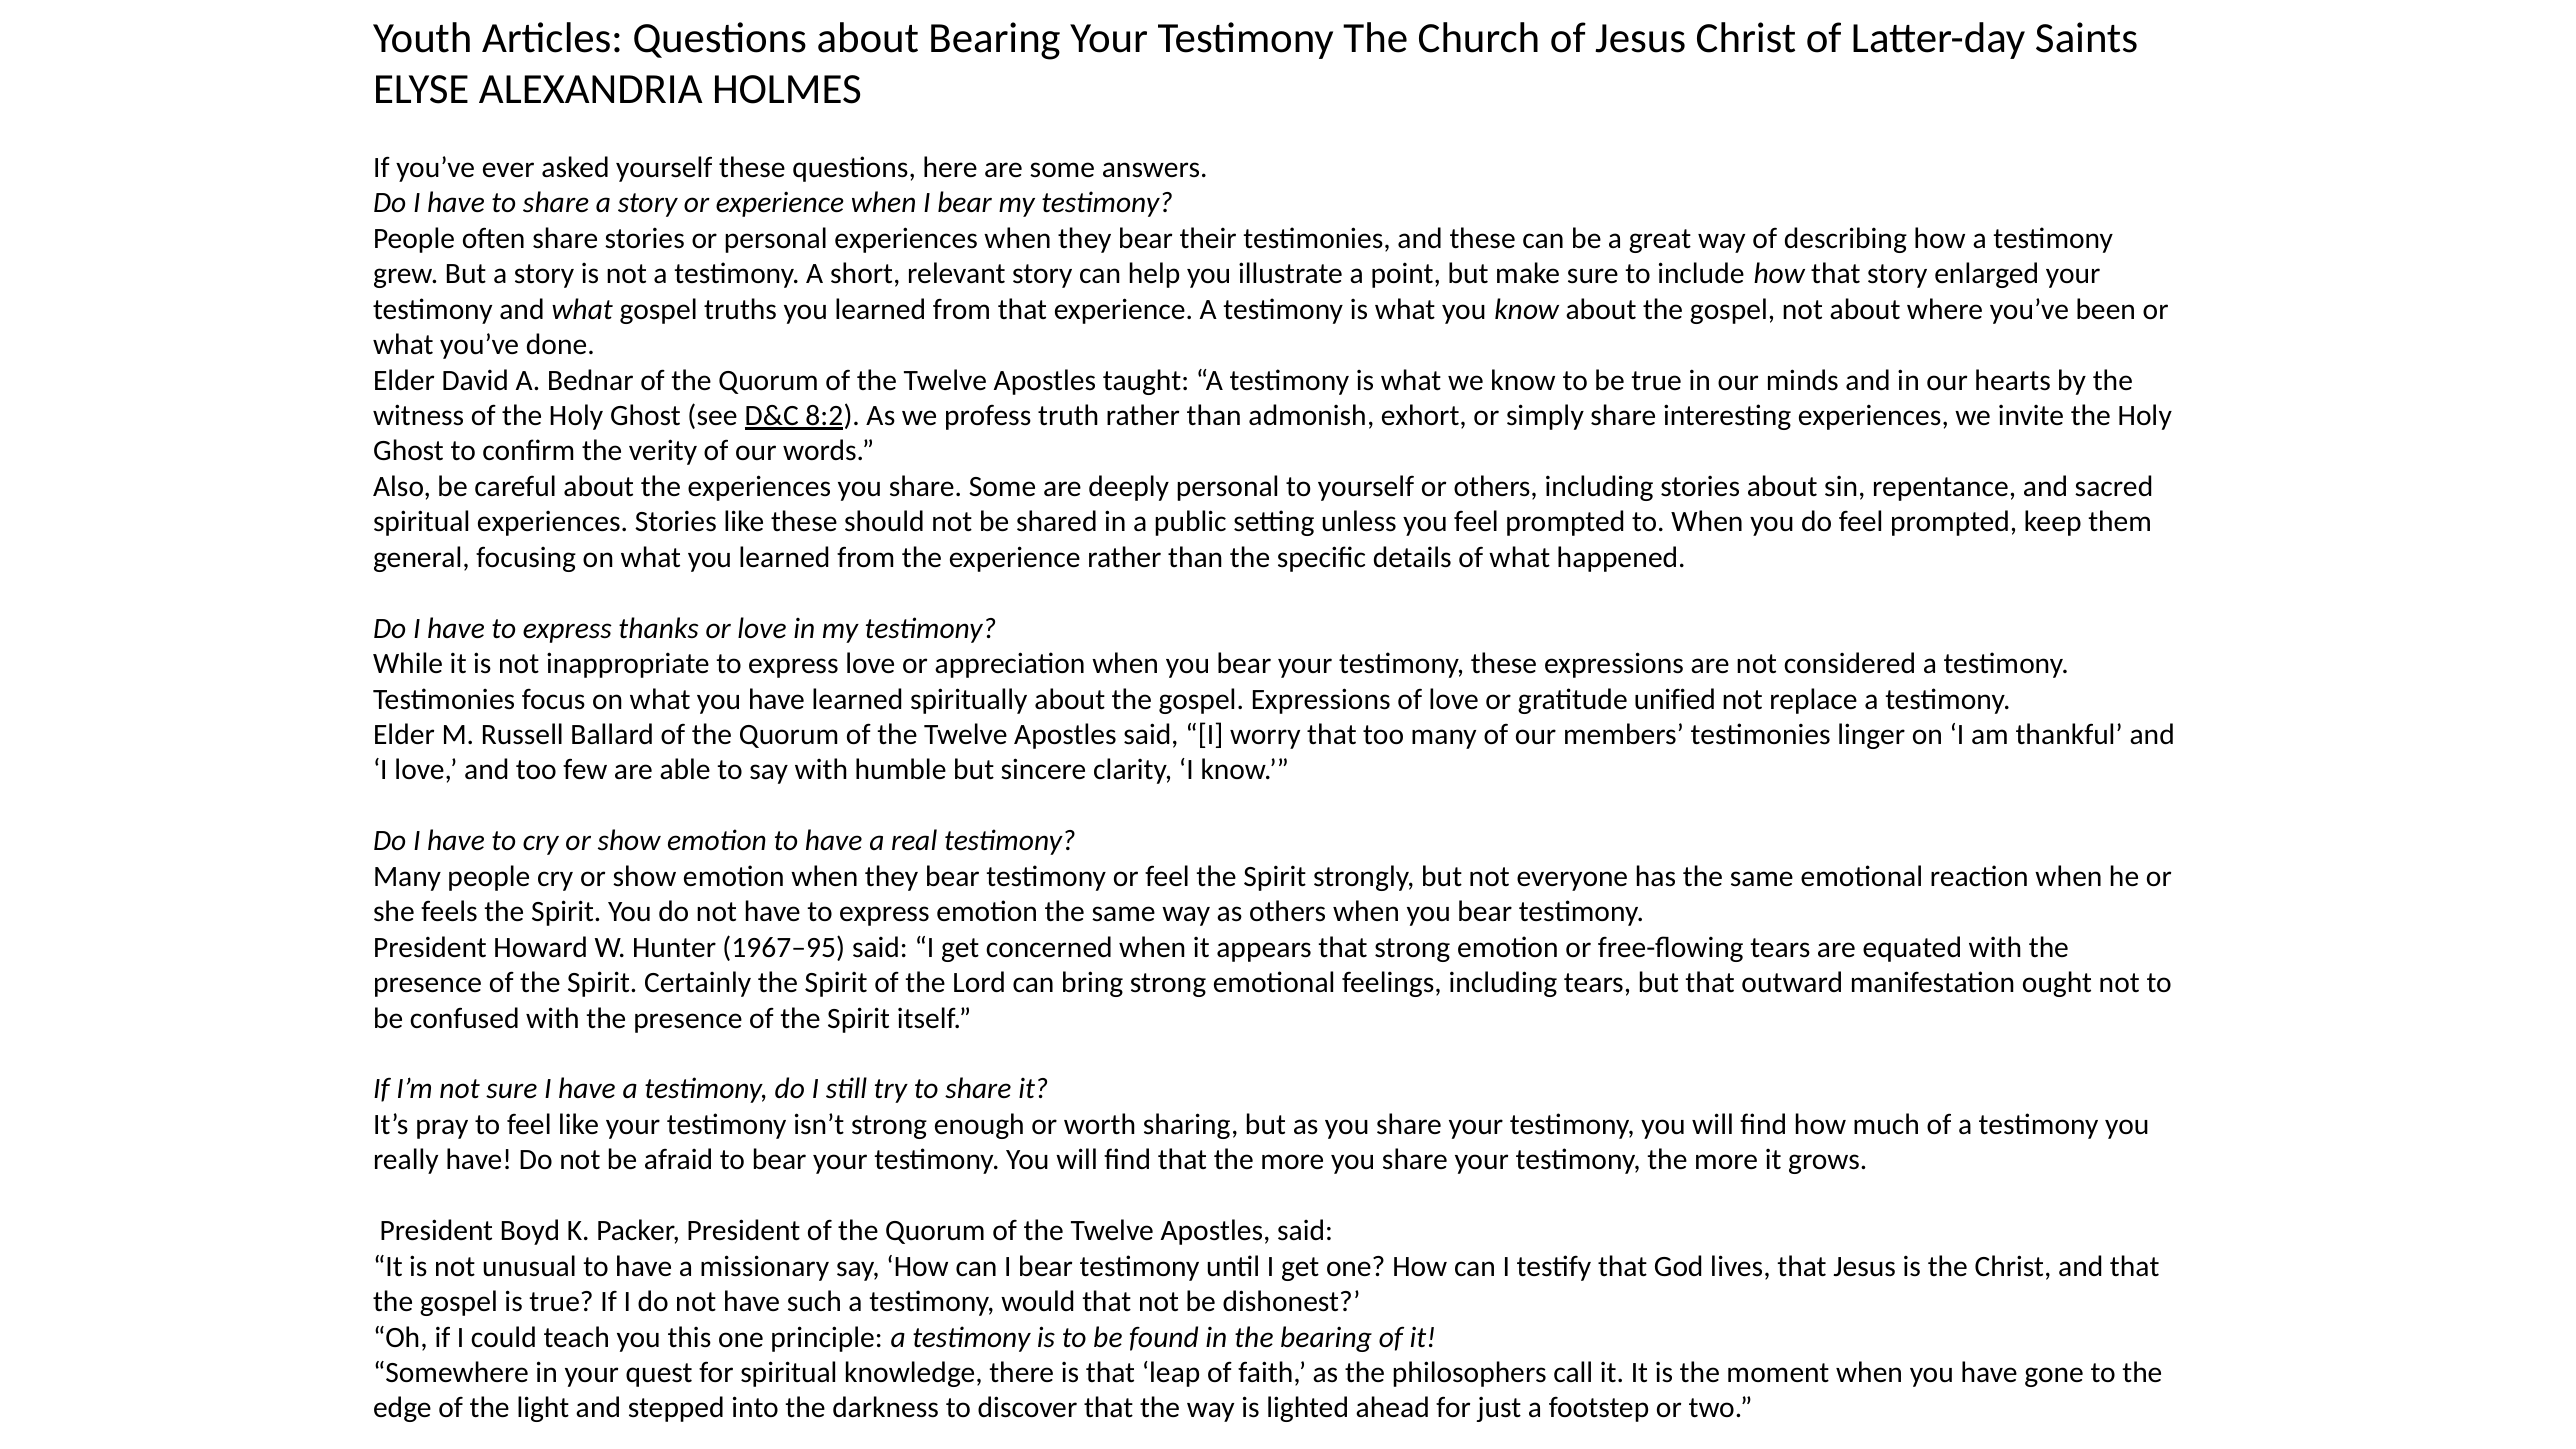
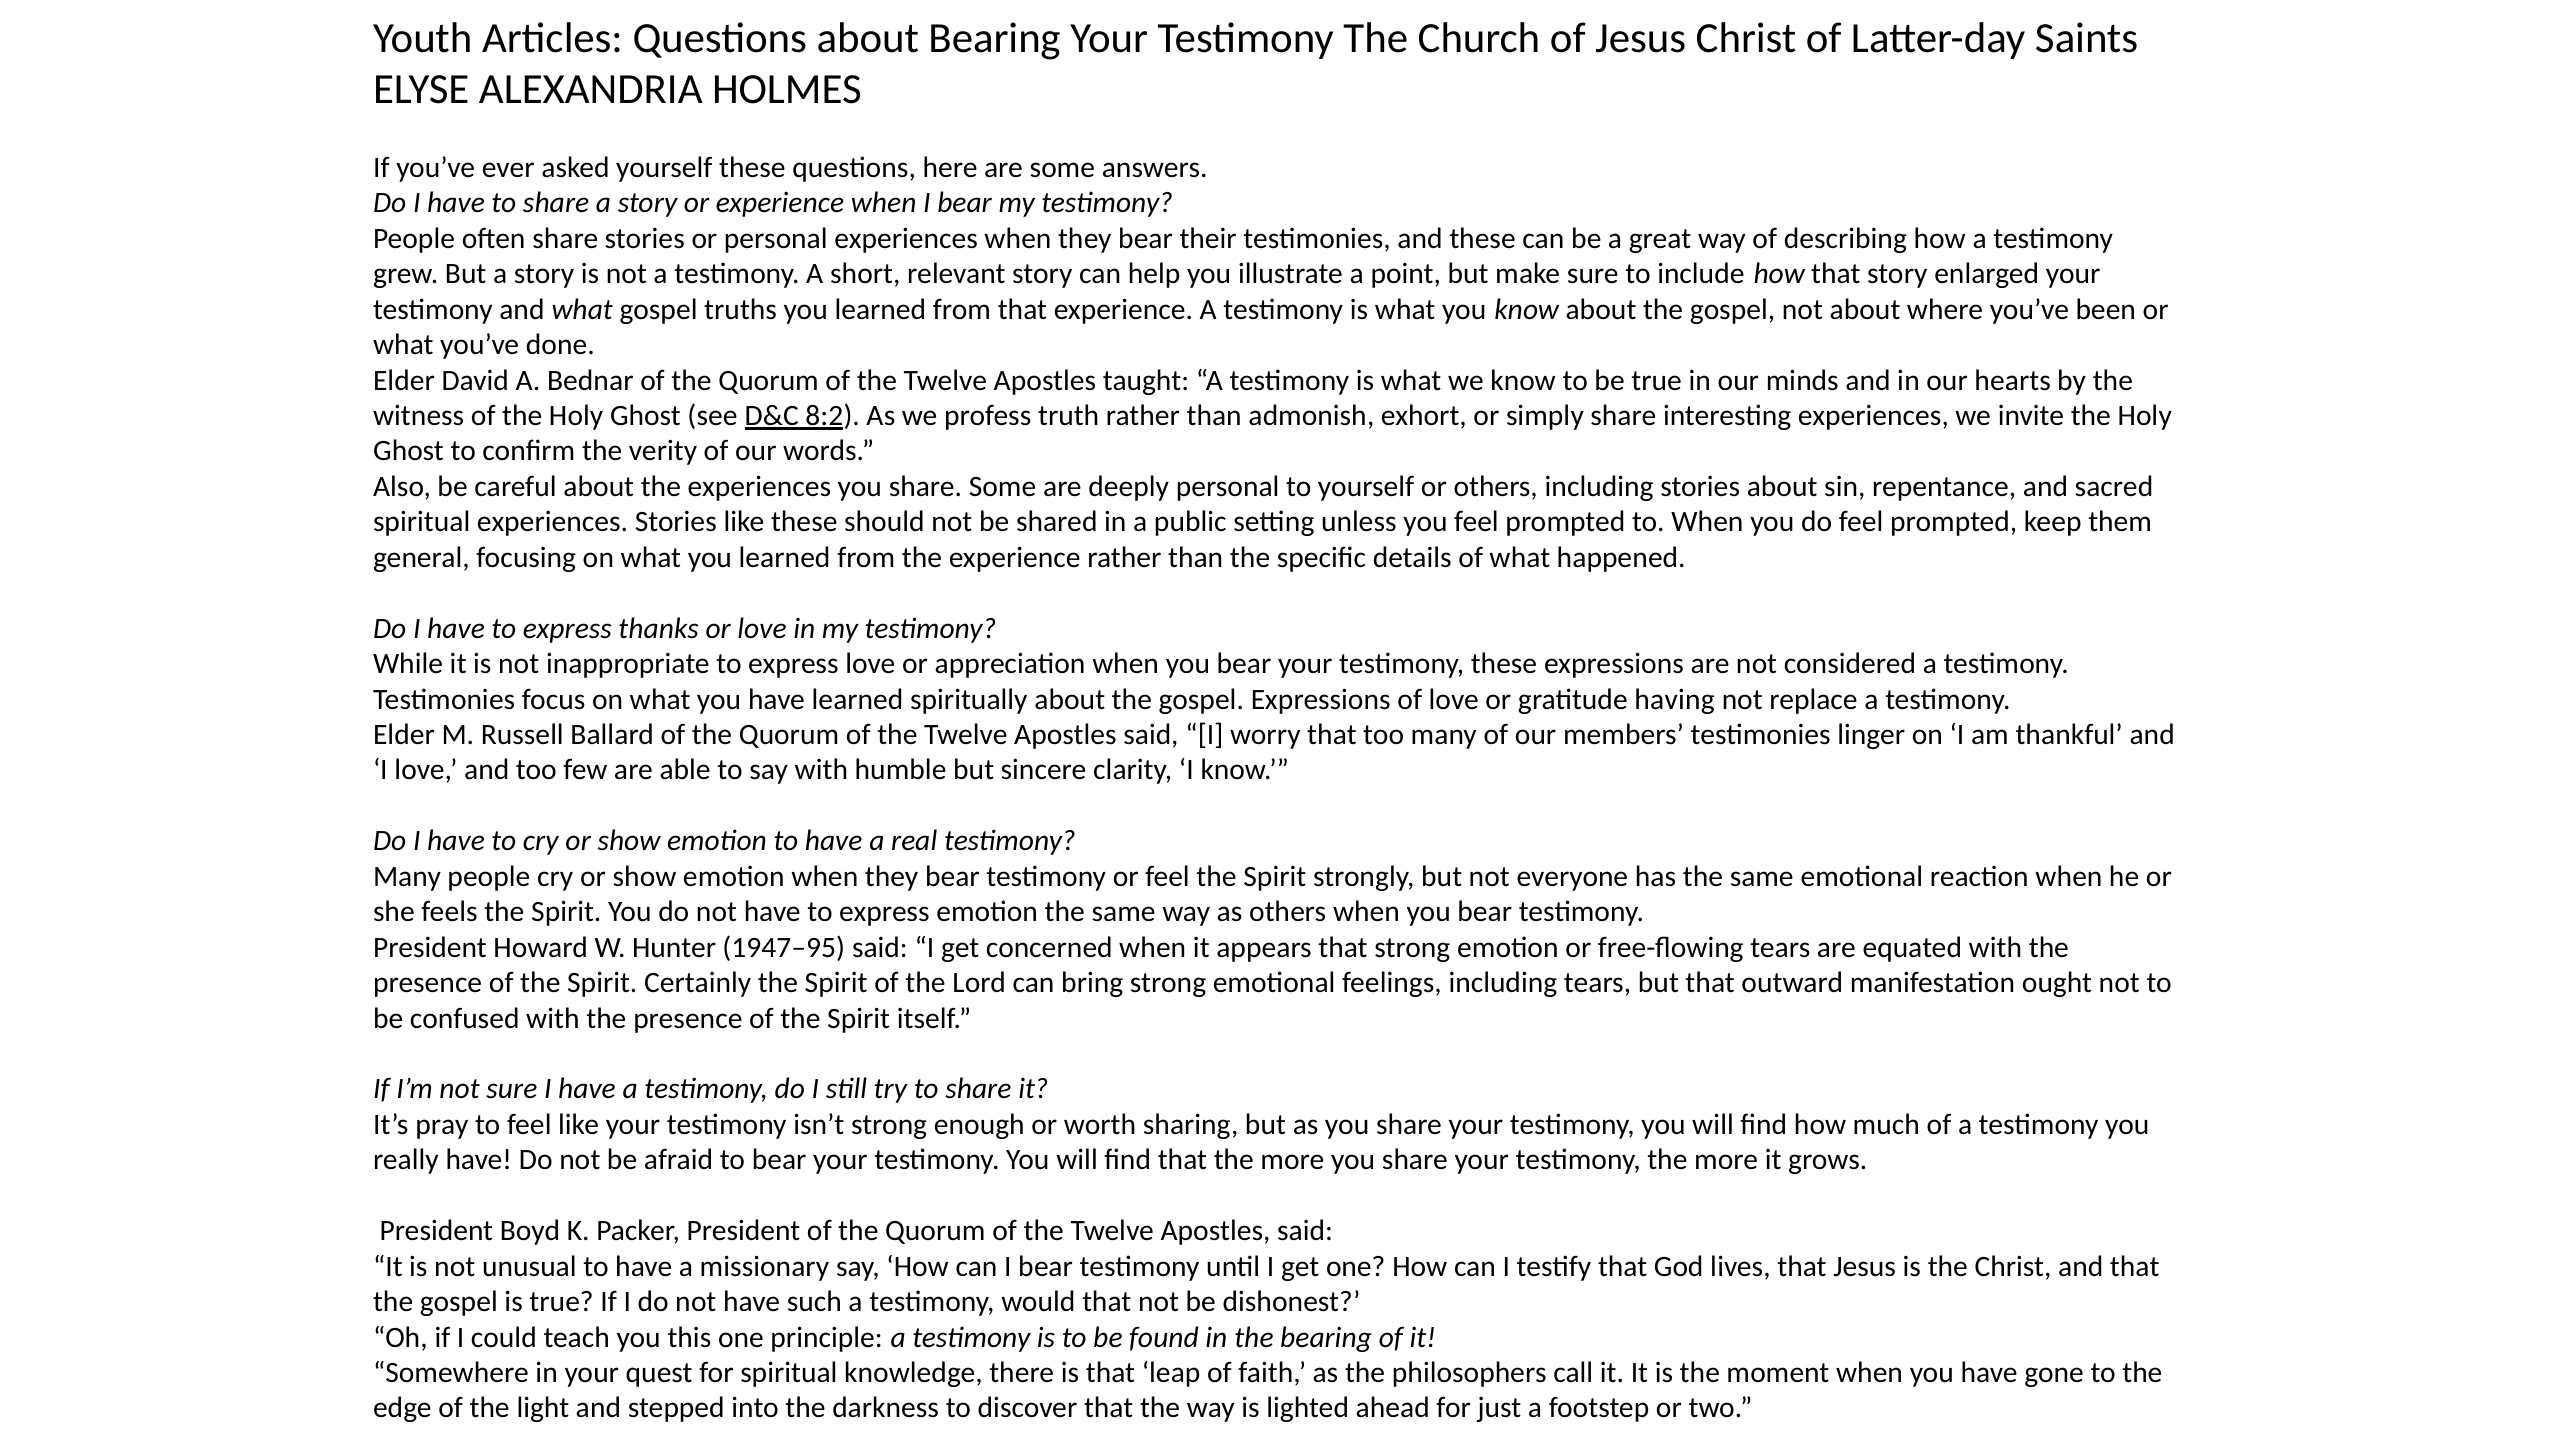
unified: unified -> having (1675, 699)
1967–95: 1967–95 -> 1947–95 (784, 947)
